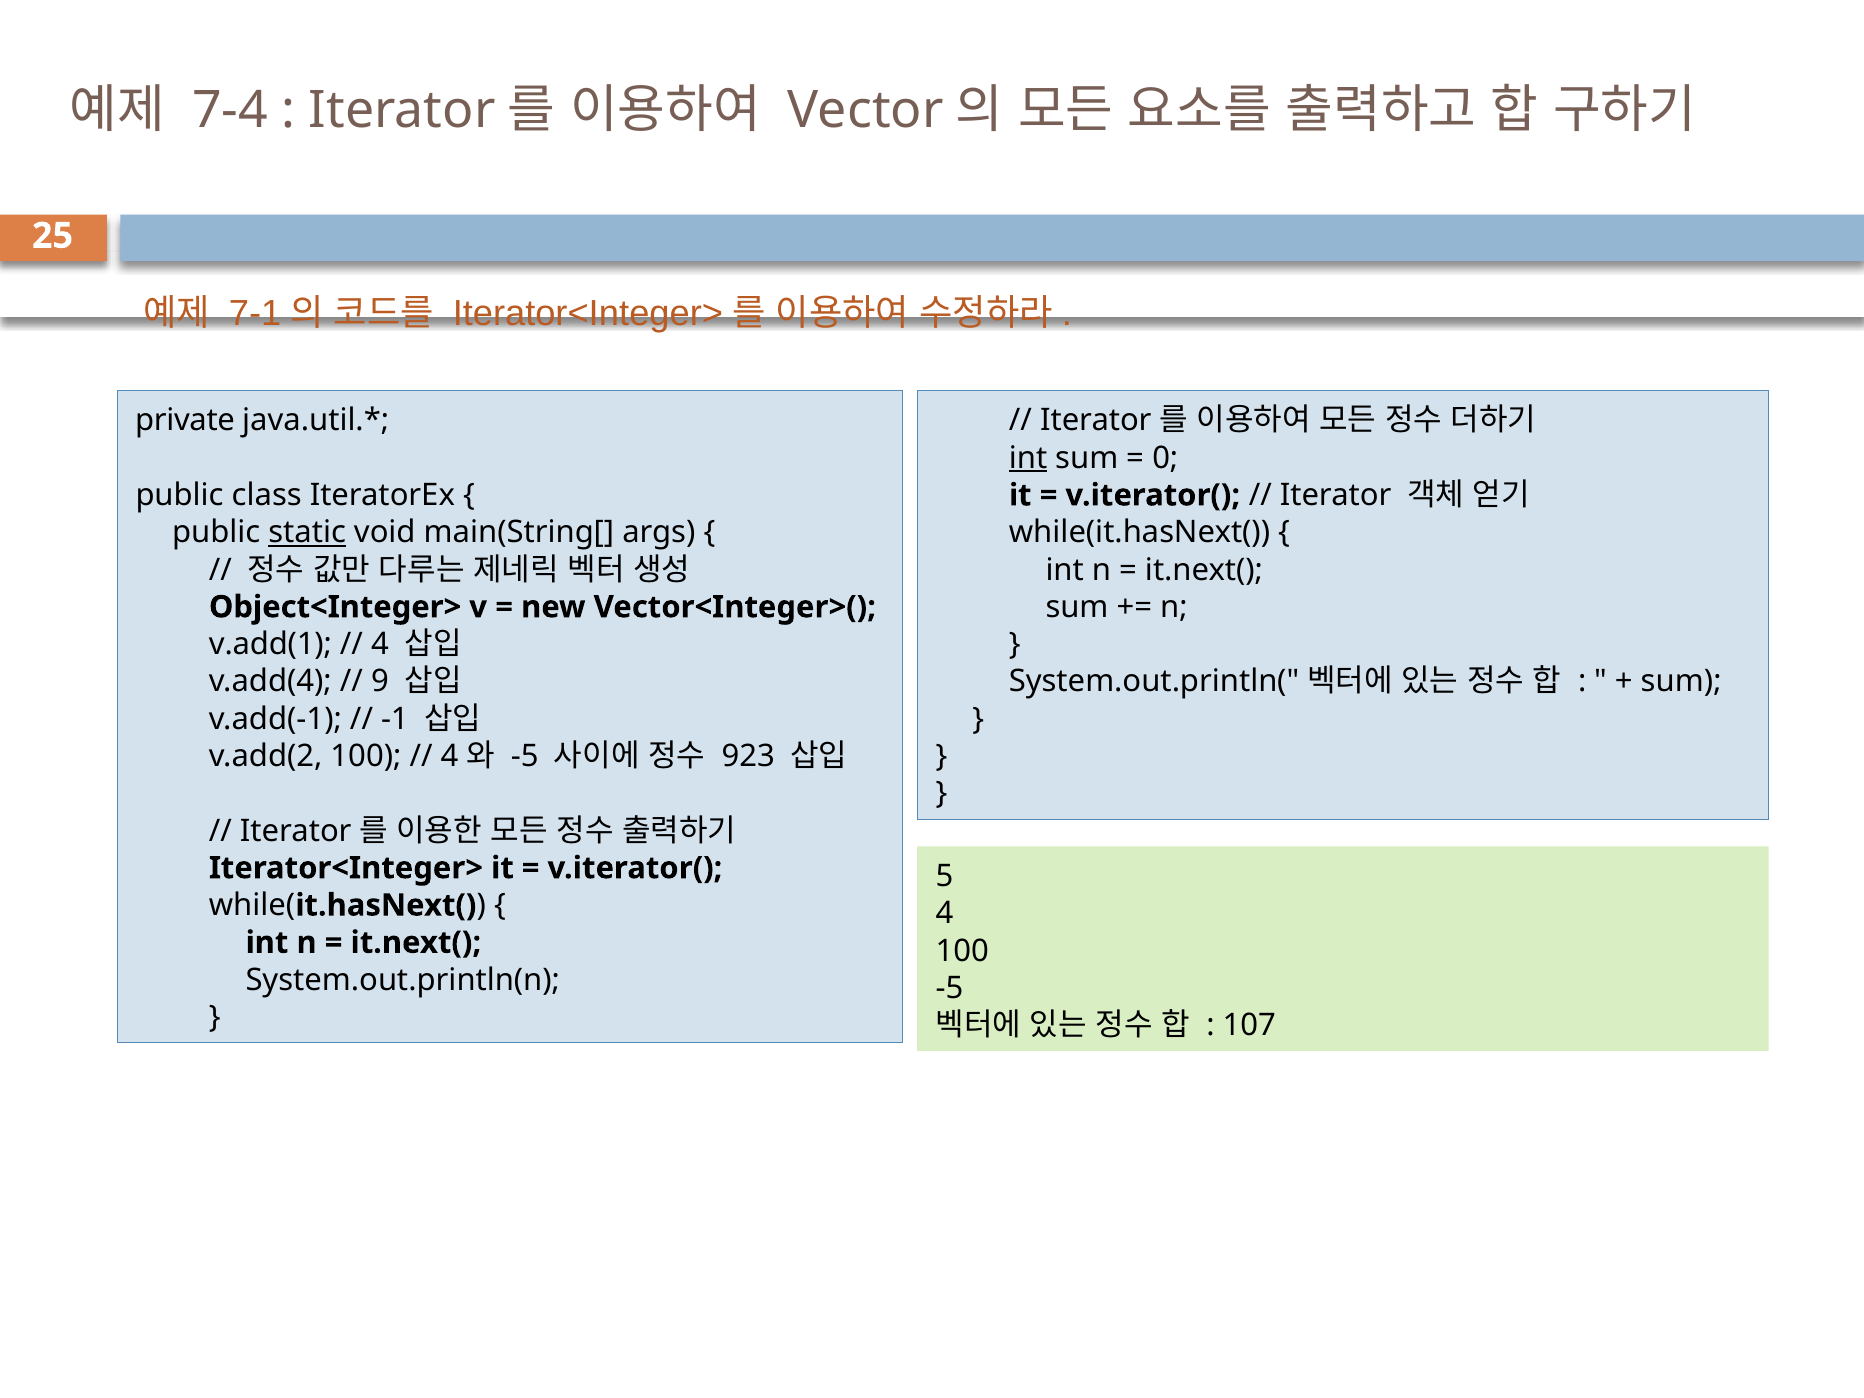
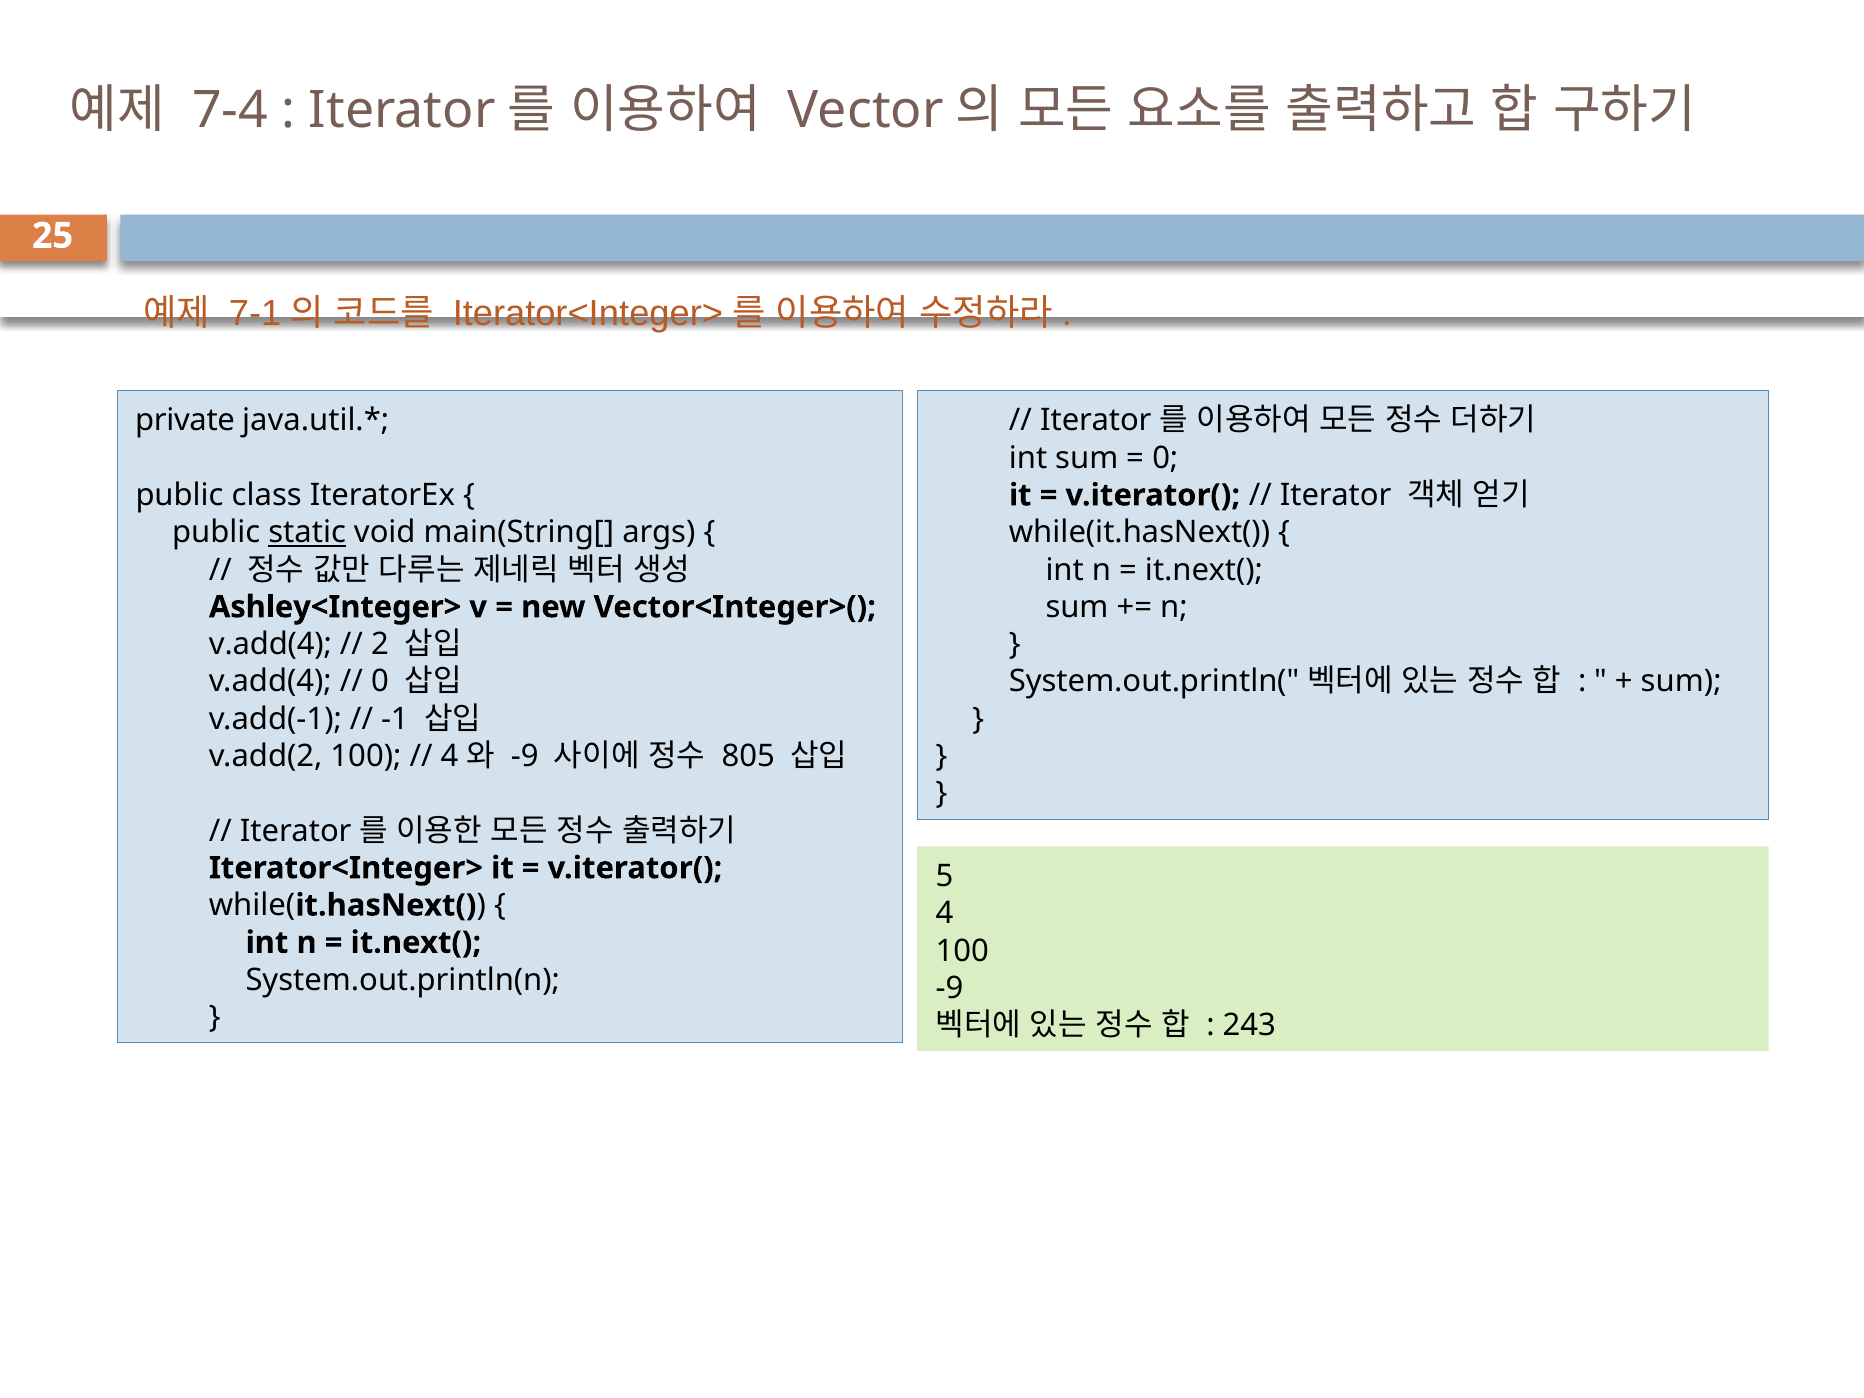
int underline: present -> none (1028, 458)
Object<Integer>: Object<Integer> -> Ashley<Integer> (335, 607)
v.add(1: v.add(1 -> v.add(4 (270, 644)
4: 4 -> 2 (380, 644)
9: 9 -> 0 (380, 682)
-5: -5 -> -9 (525, 756)
923: 923 -> 805 (748, 756)
-5: -5 -> -9 (949, 988)
107: 107 -> 243 (1249, 1025)
